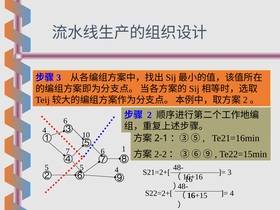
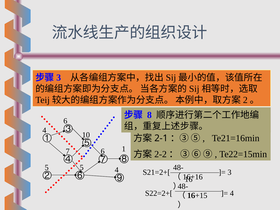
2: 2 -> 8 (149, 115)
